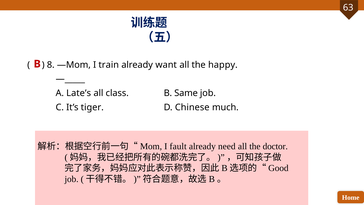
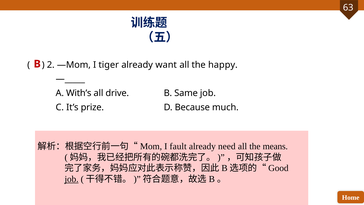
8: 8 -> 2 (51, 65)
train: train -> tiger (109, 65)
Late’s: Late’s -> With’s (79, 93)
class: class -> drive (117, 93)
tiger: tiger -> prize (92, 107)
Chinese: Chinese -> Because (192, 107)
doctor: doctor -> means (275, 146)
job underline: none -> present (72, 179)
